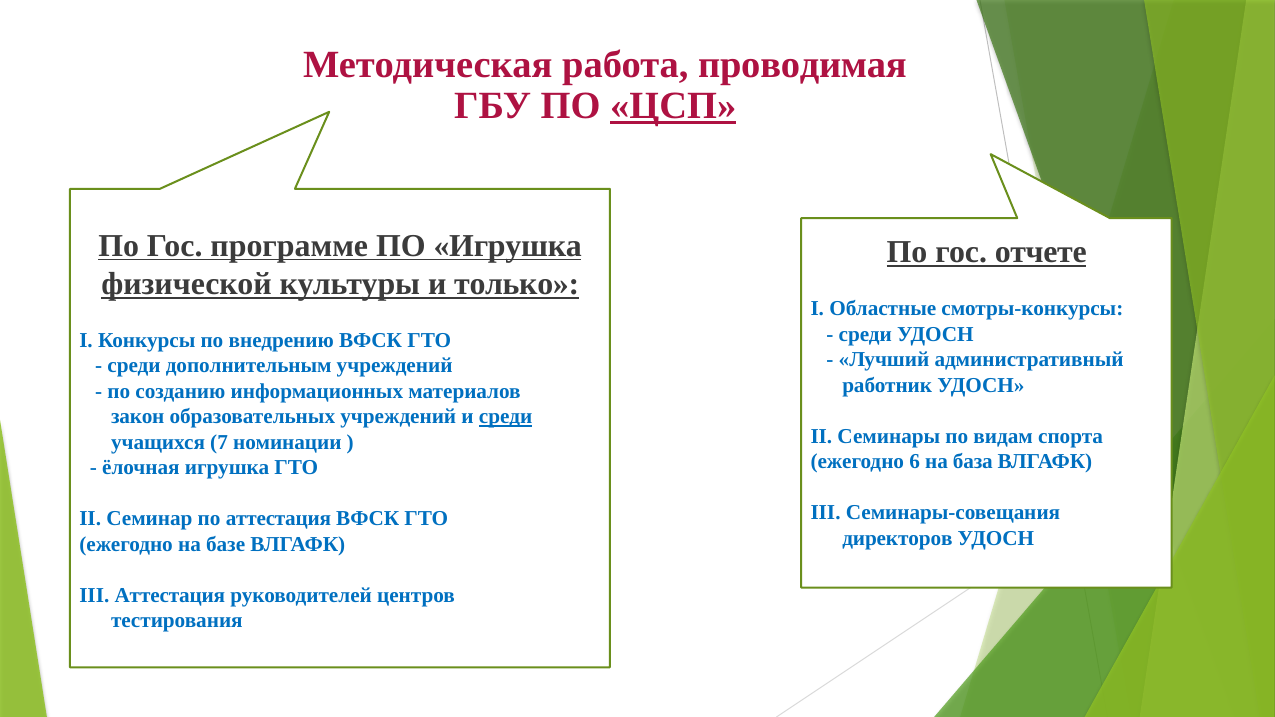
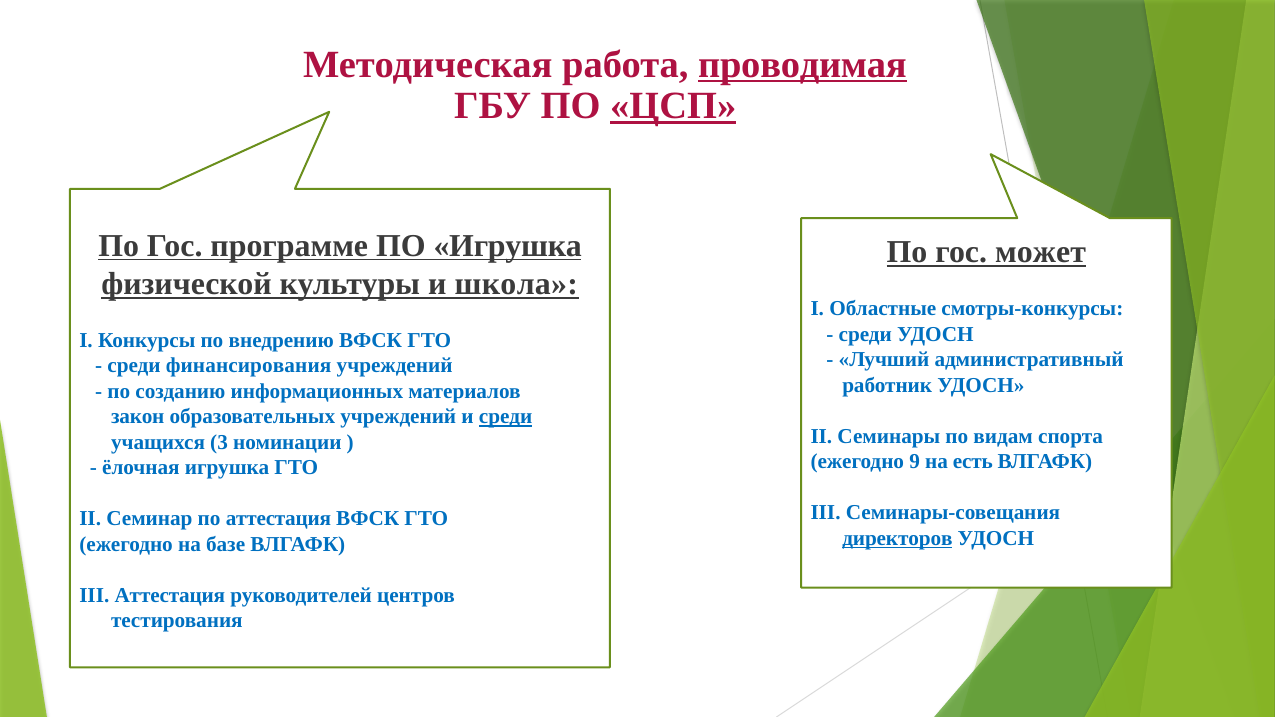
проводимая underline: none -> present (802, 64)
отчете: отчете -> может (1041, 252)
только: только -> школа (516, 284)
дополнительным: дополнительным -> финансирования (249, 366)
7: 7 -> 3 (219, 442)
6: 6 -> 9 (915, 462)
база: база -> есть (973, 462)
директоров underline: none -> present (897, 538)
